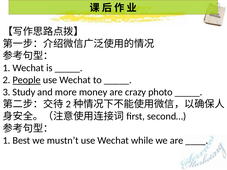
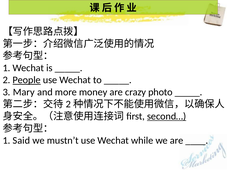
Study: Study -> Mary (24, 92)
second… underline: none -> present (167, 116)
Best: Best -> Said (21, 141)
